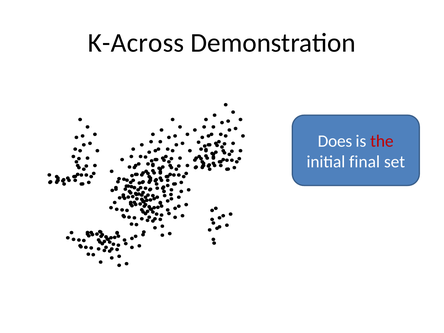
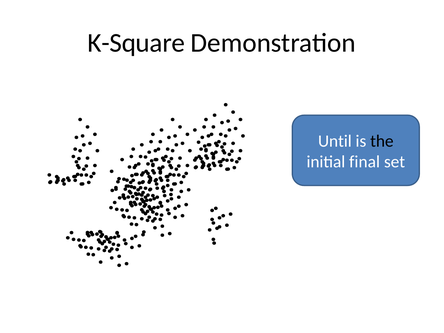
K-Across: K-Across -> K-Square (136, 43)
Does: Does -> Until (335, 141)
the colour: red -> black (382, 141)
